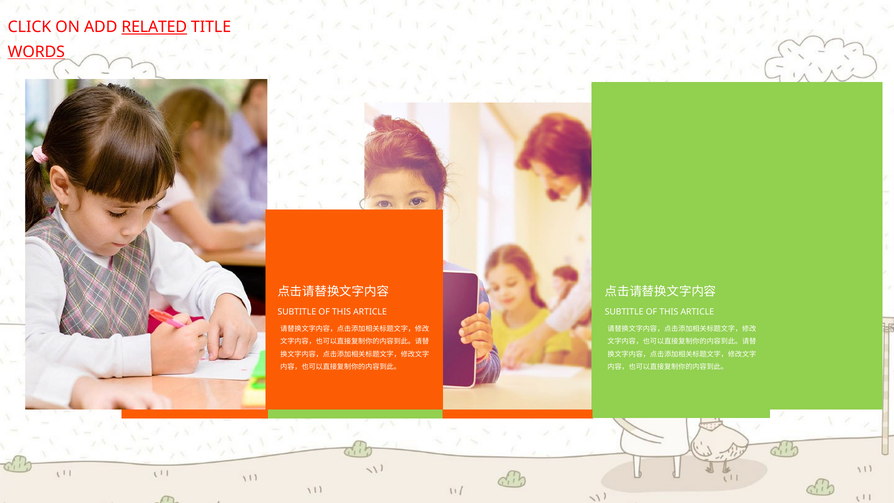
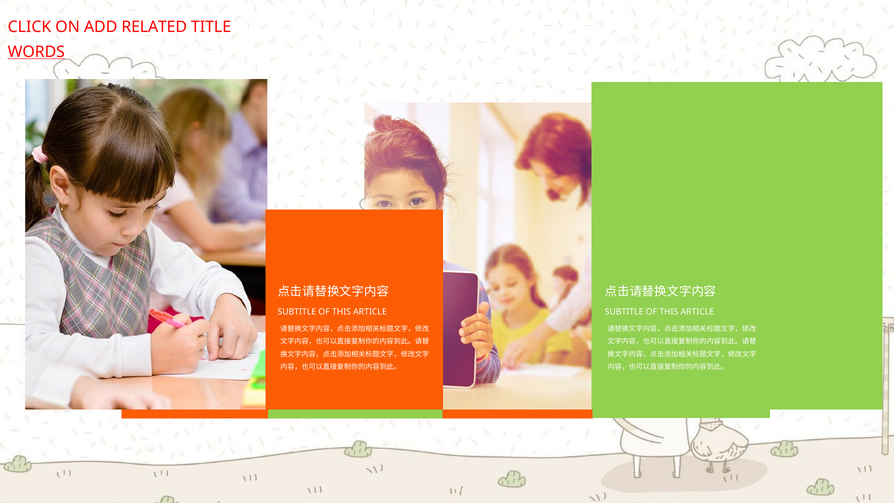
RELATED underline: present -> none (154, 27)
